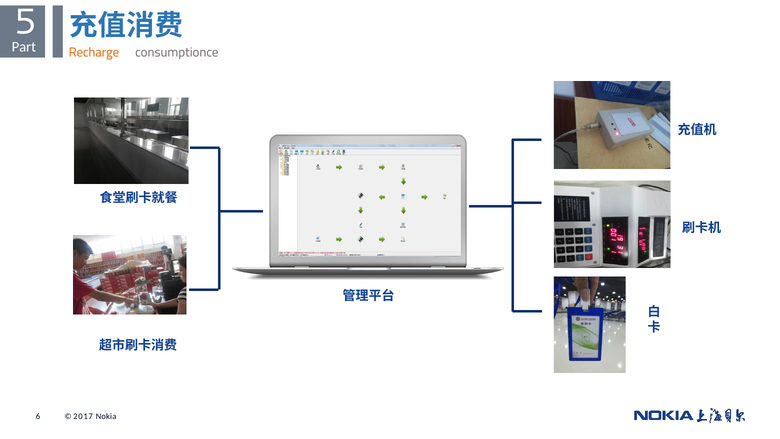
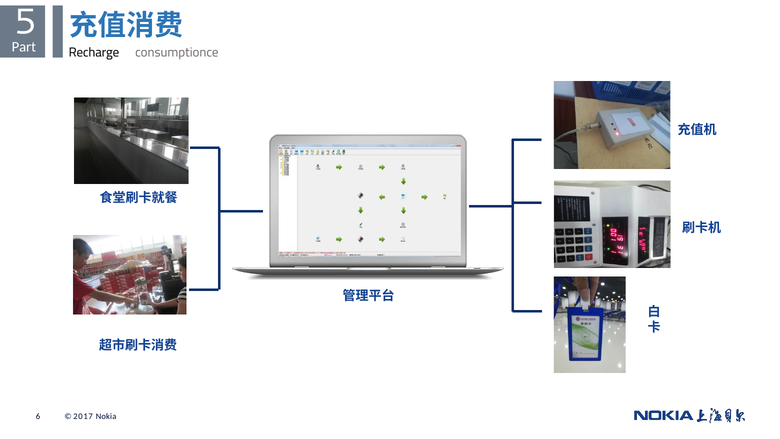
Recharge colour: orange -> black (94, 52)
